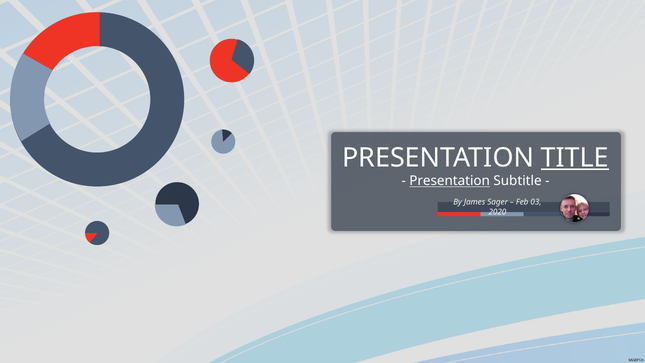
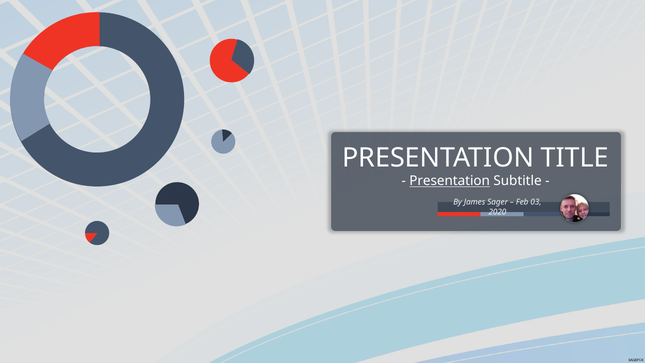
TITLE underline: present -> none (575, 158)
